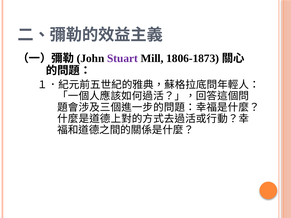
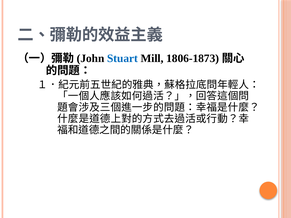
Stuart colour: purple -> blue (122, 58)
